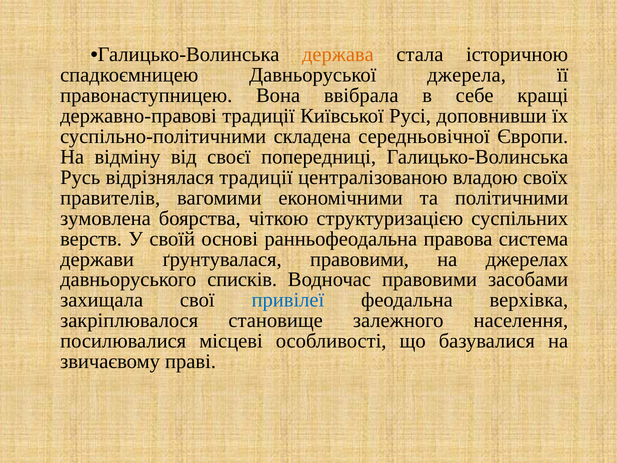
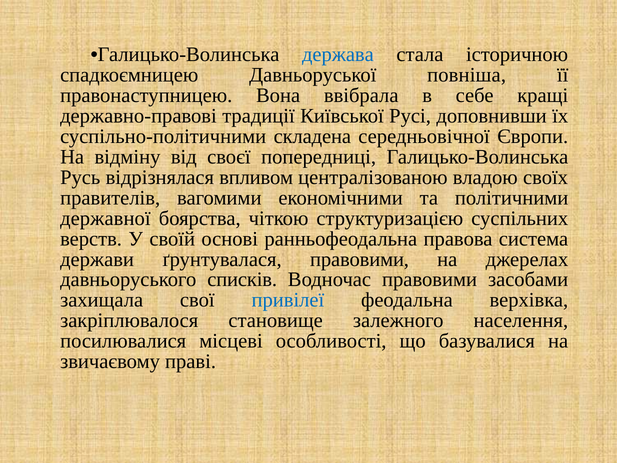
держава colour: orange -> blue (338, 55)
джерела: джерела -> повніша (467, 75)
відрізнялася традиції: традиції -> впливом (256, 177)
зумовлена: зумовлена -> державної (105, 218)
